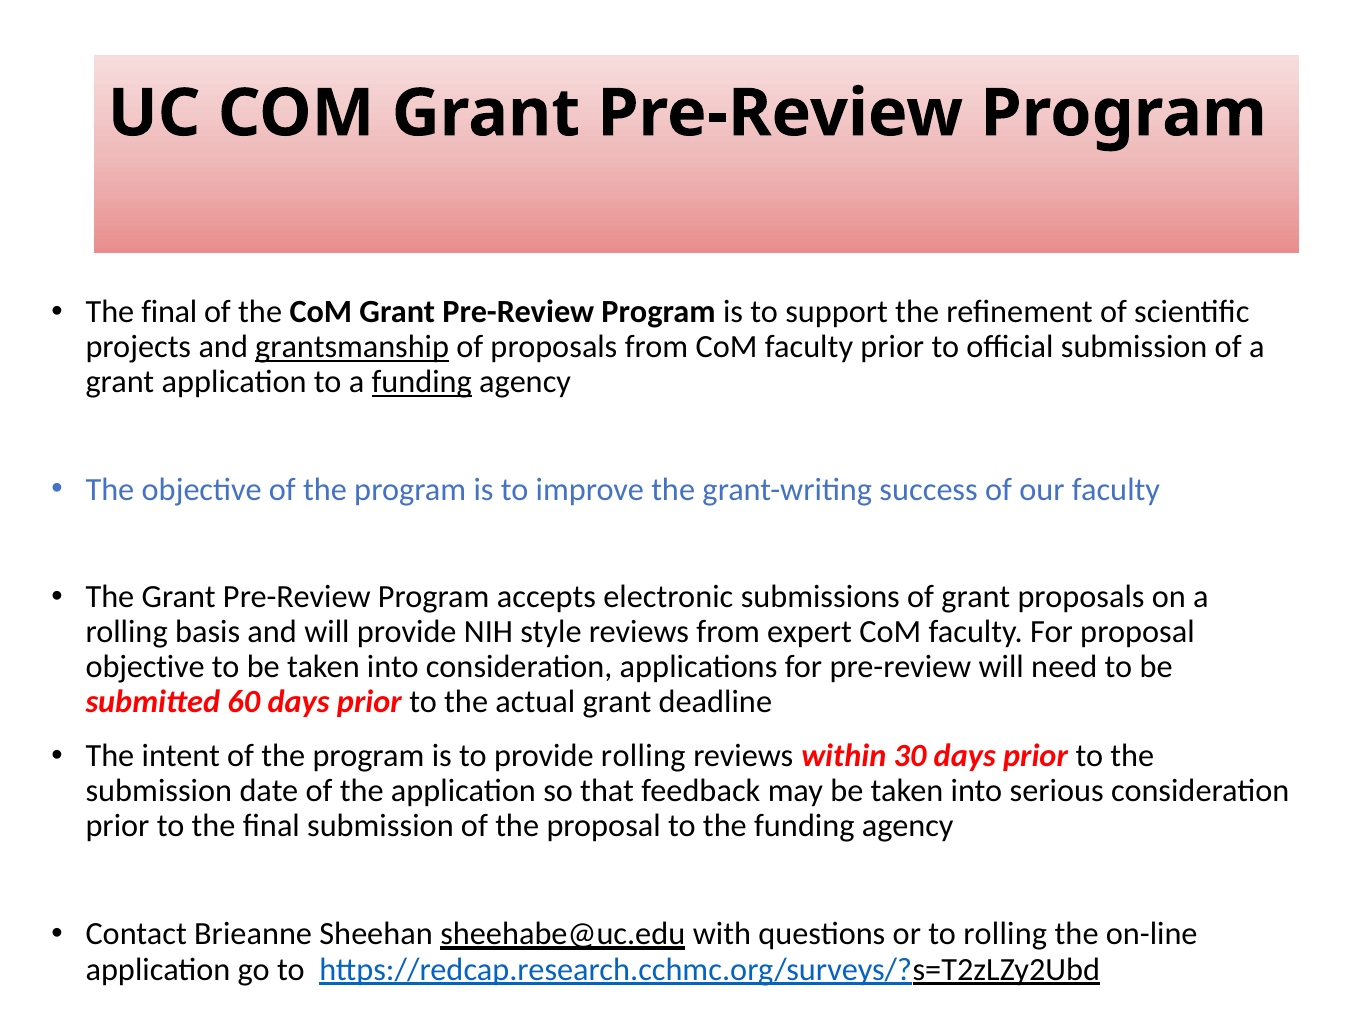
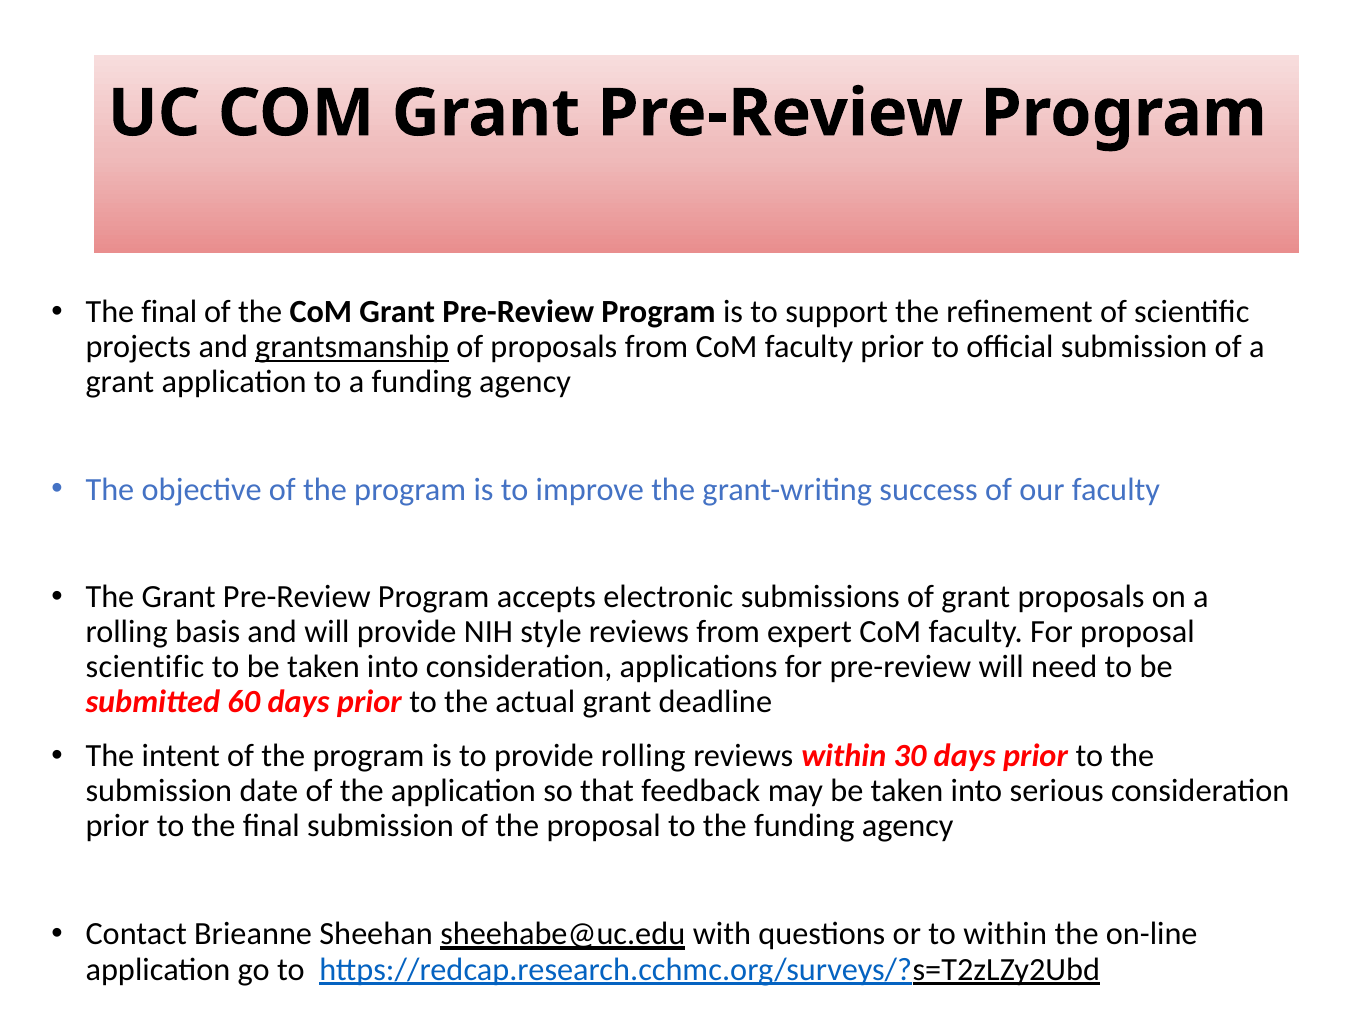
funding underline: present -> none (422, 381)
objective: objective -> scientific (145, 667)
to rolling: rolling -> within (1005, 933)
